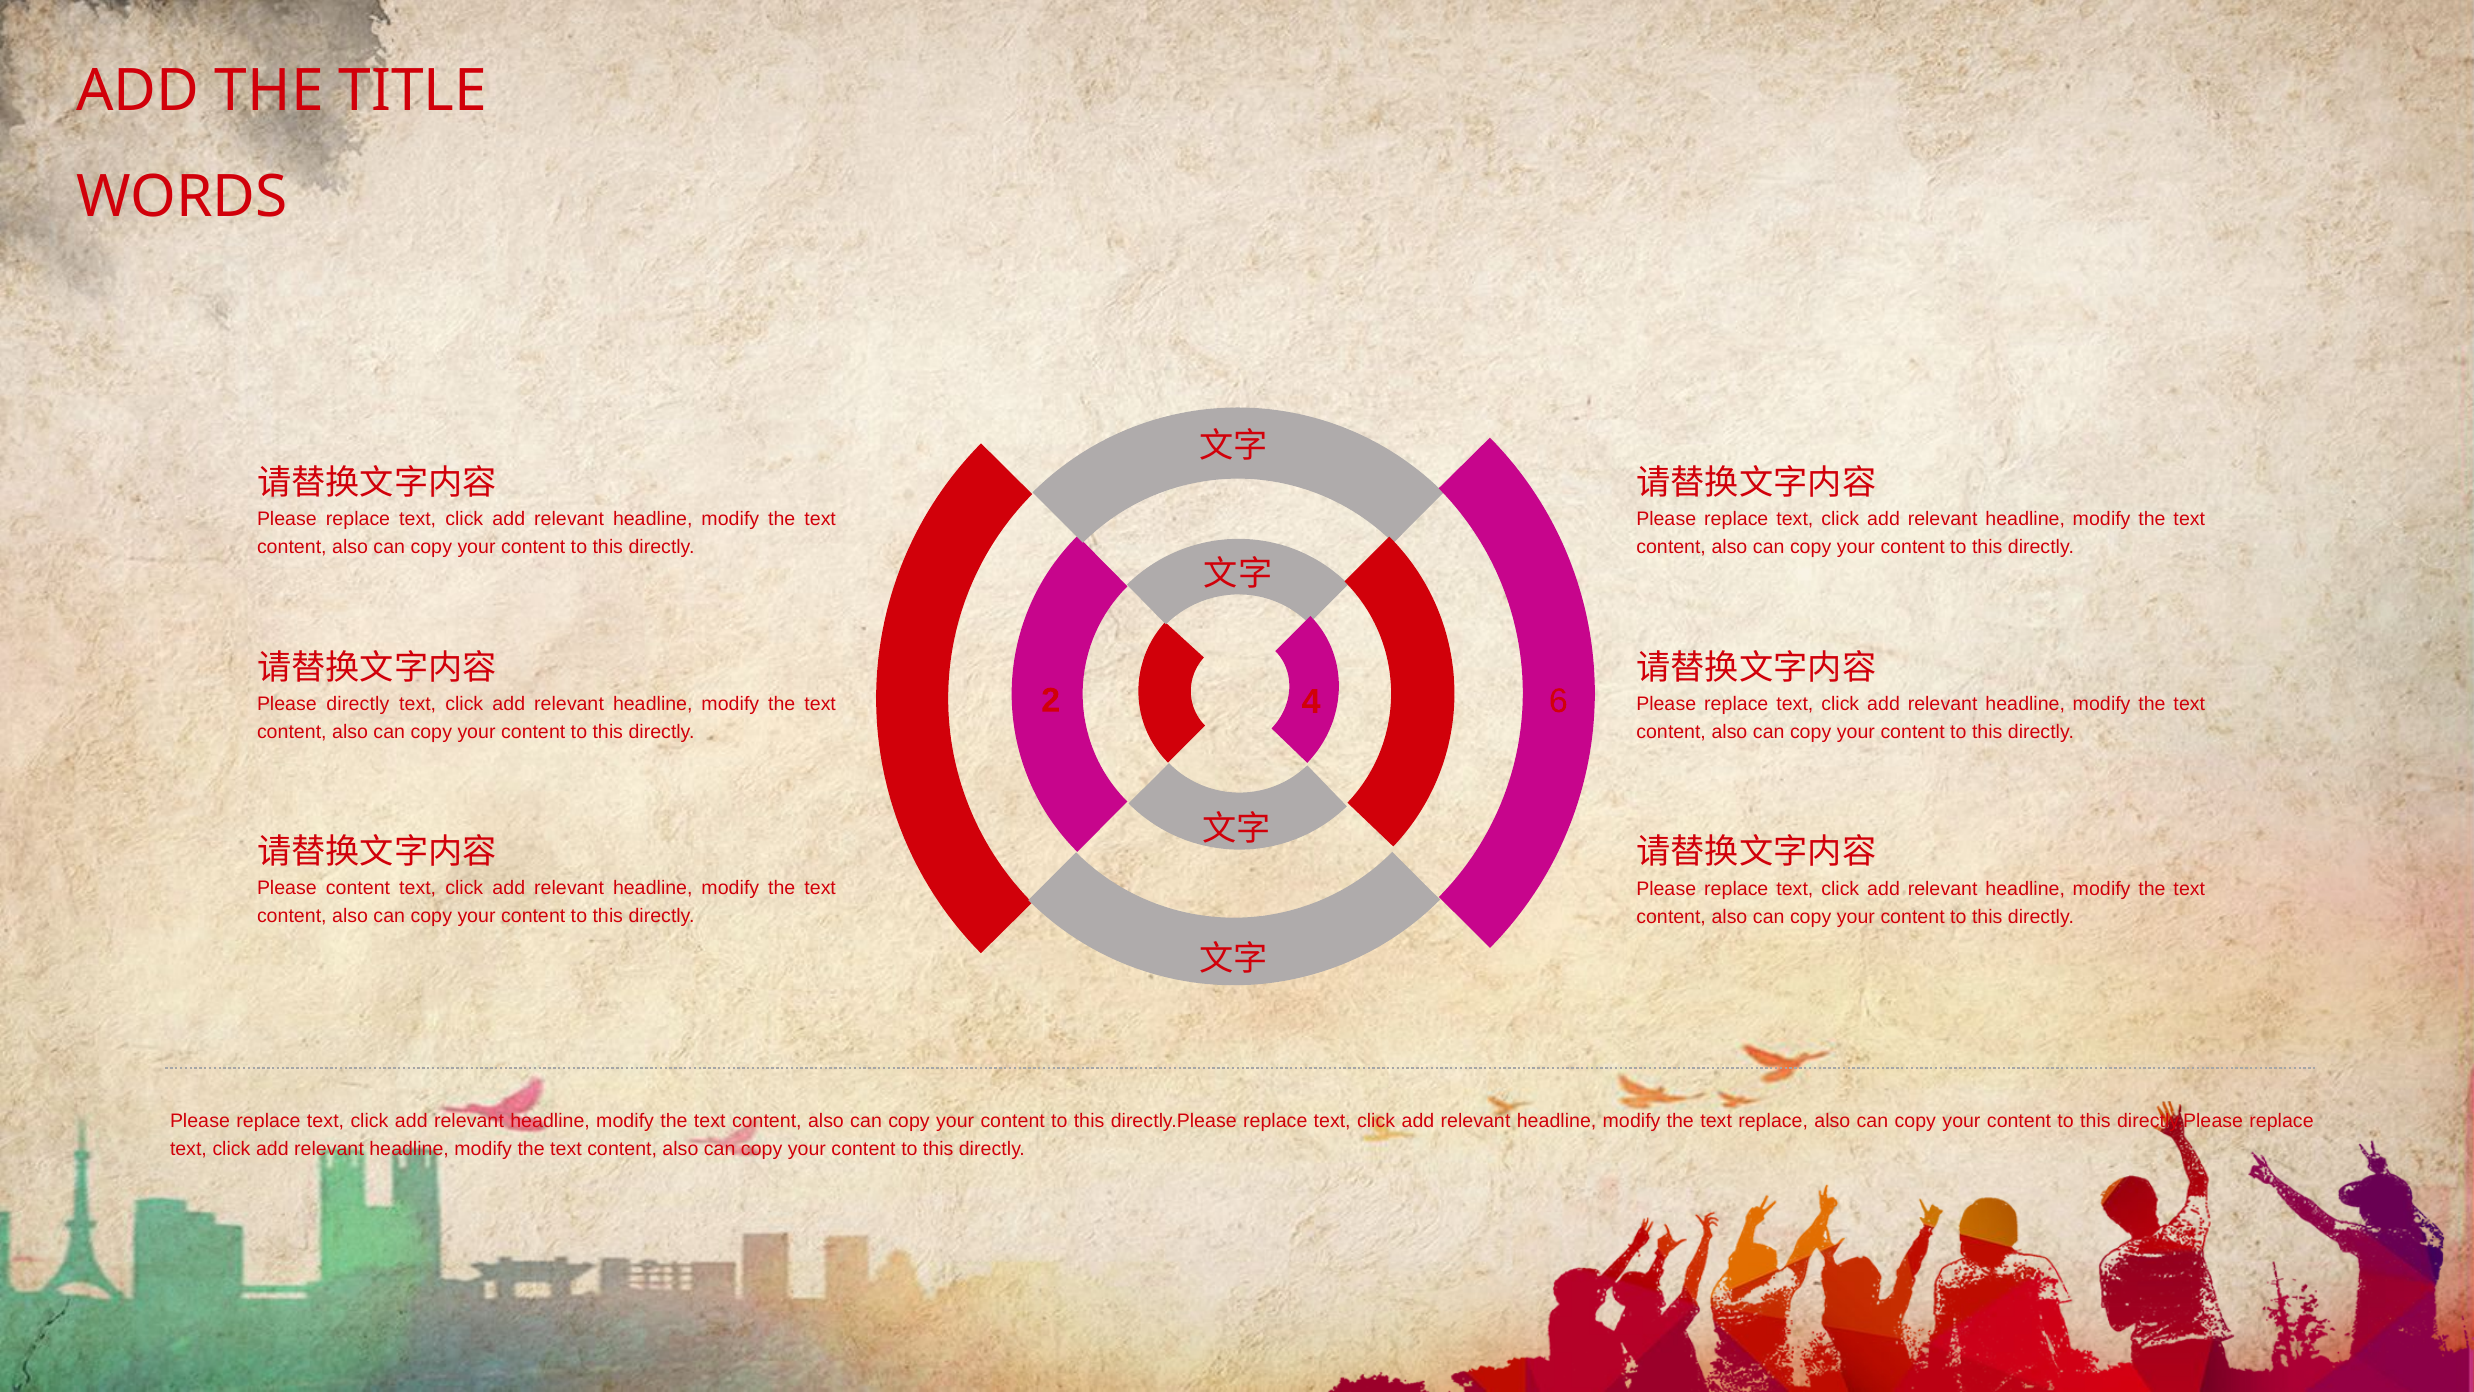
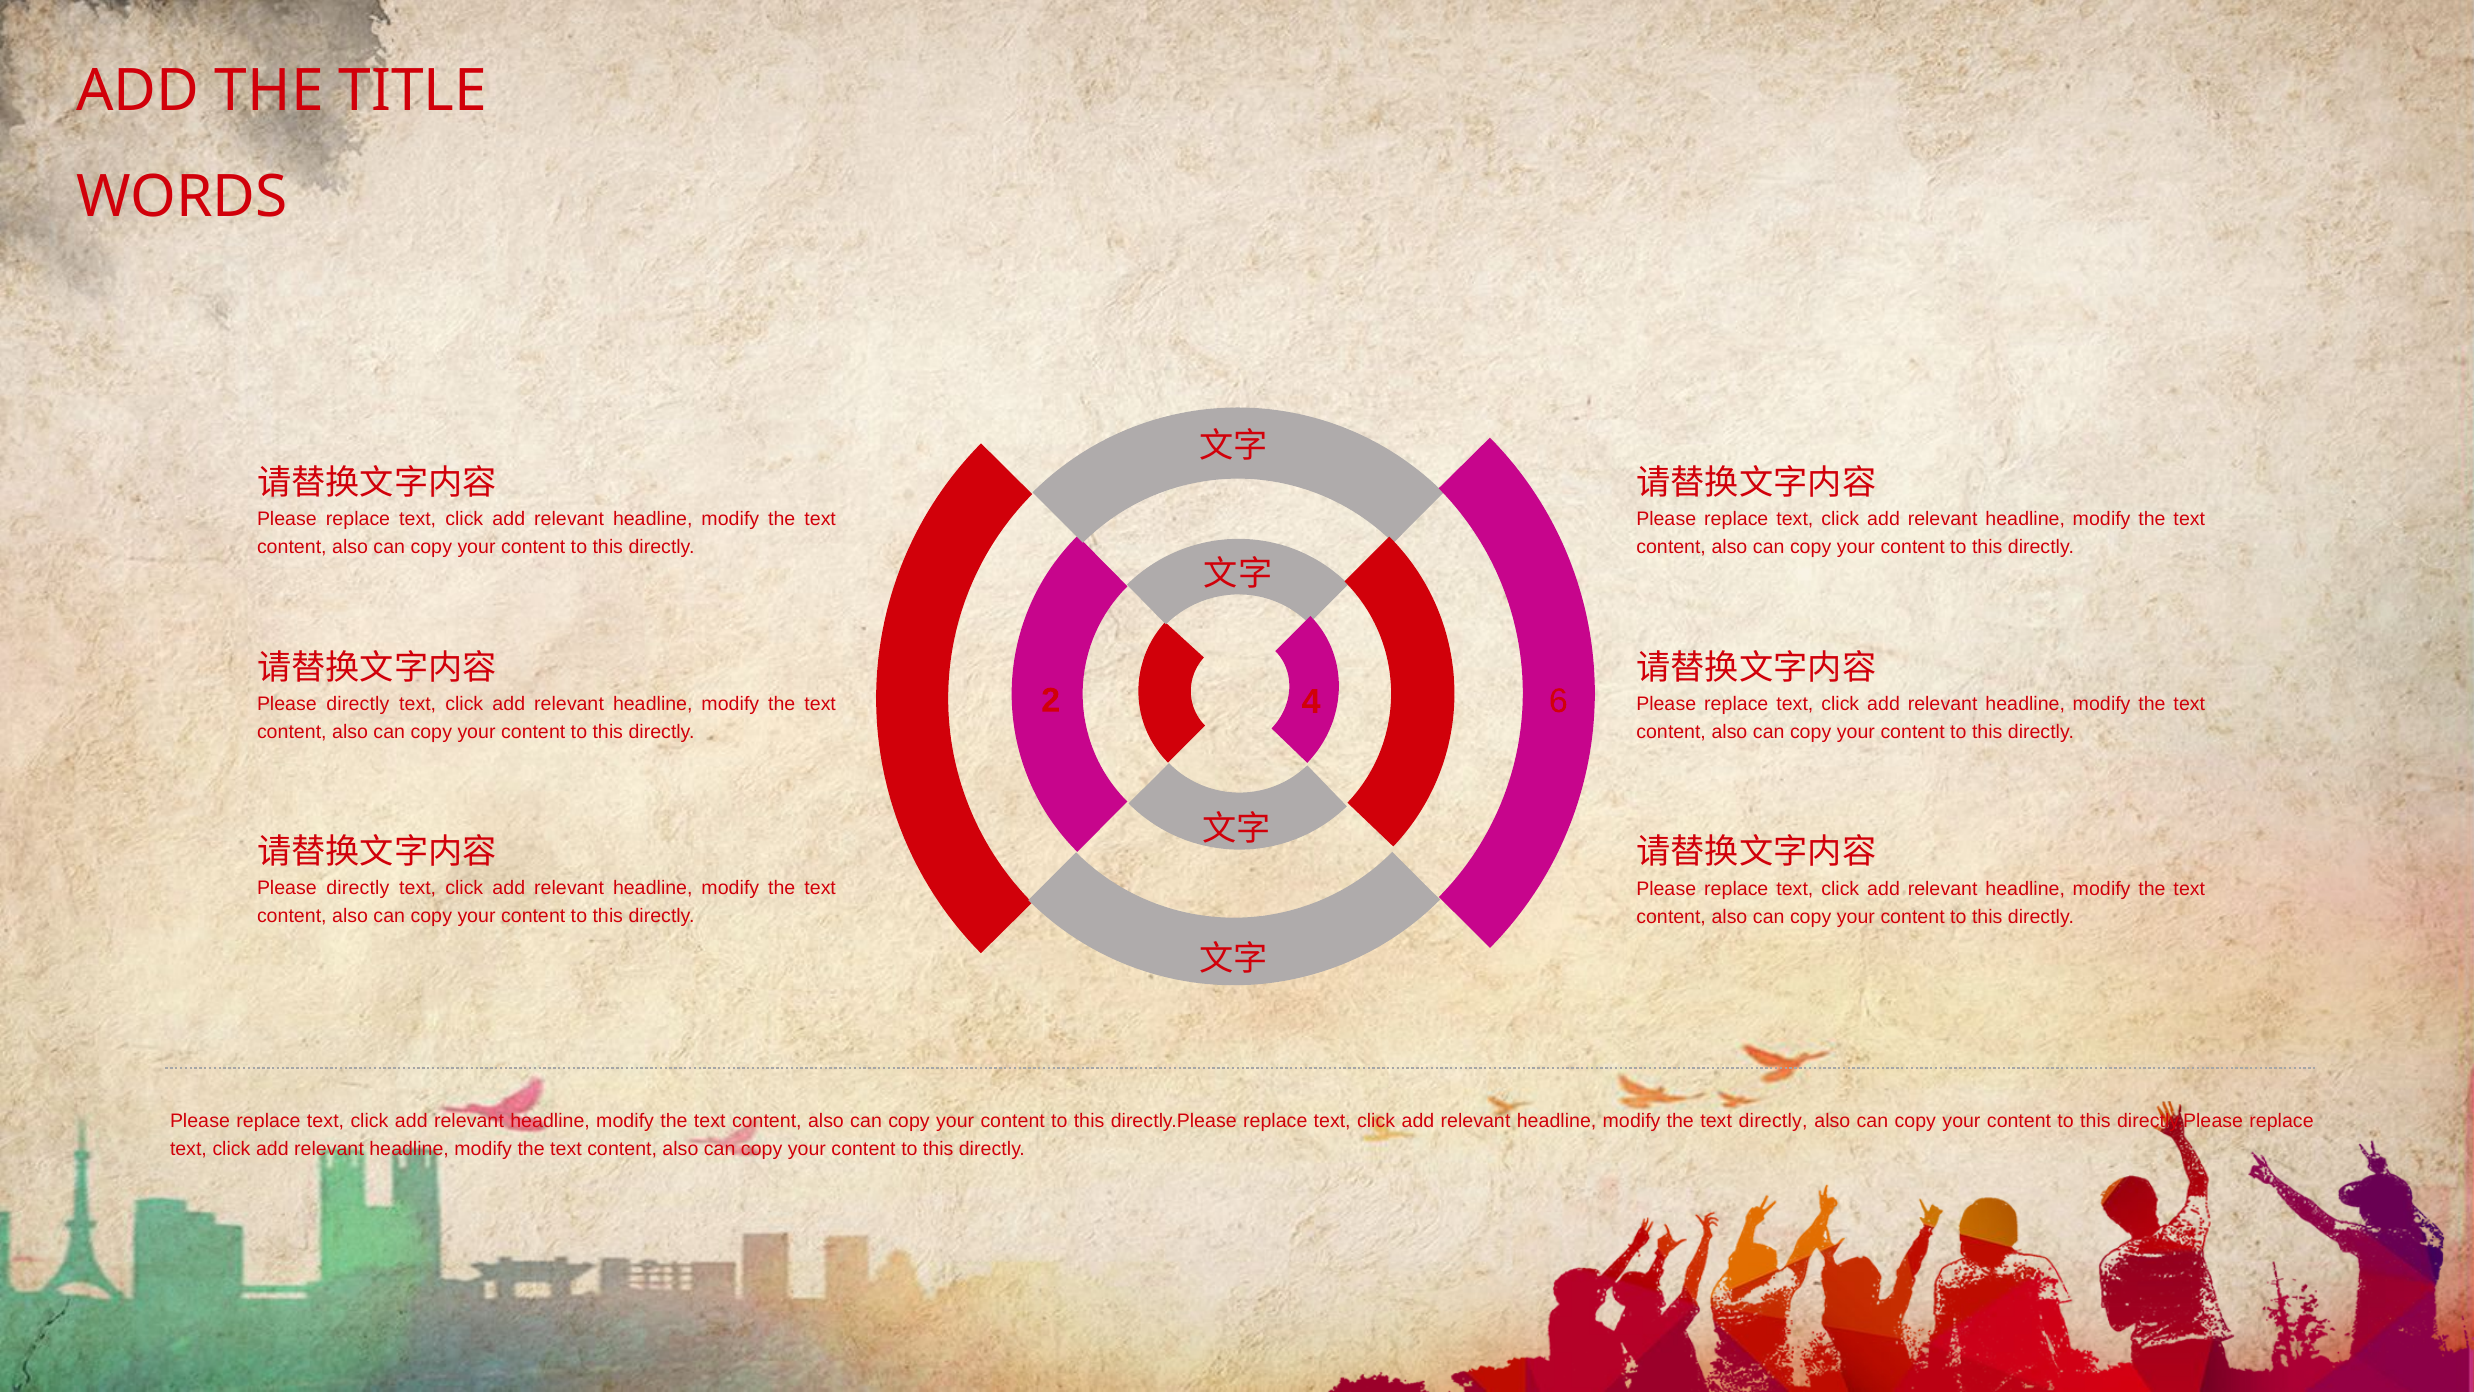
content: content -> directly (358, 888)
text replace: replace -> directly (1773, 1120)
